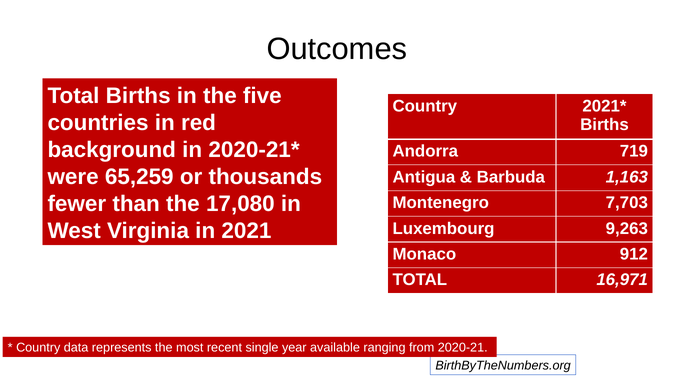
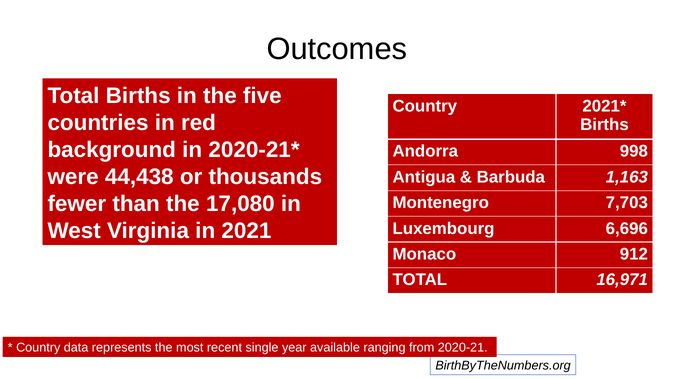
719: 719 -> 998 (634, 151)
65,259: 65,259 -> 44,438 (139, 177)
9,263: 9,263 -> 6,696 (627, 229)
